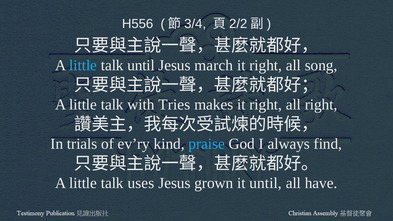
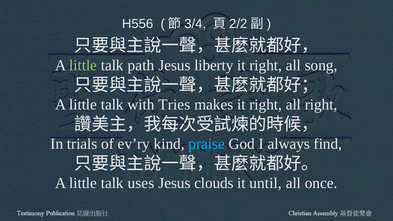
little colour: light blue -> light green (83, 65)
talk until: until -> path (141, 65)
march: march -> liberty (214, 65)
grown: grown -> clouds (214, 183)
have: have -> once (321, 183)
